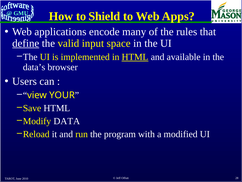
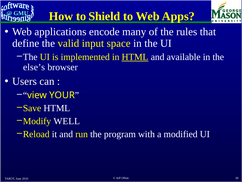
define underline: present -> none (26, 43)
data’s: data’s -> else’s (34, 67)
DATA: DATA -> WELL (67, 121)
